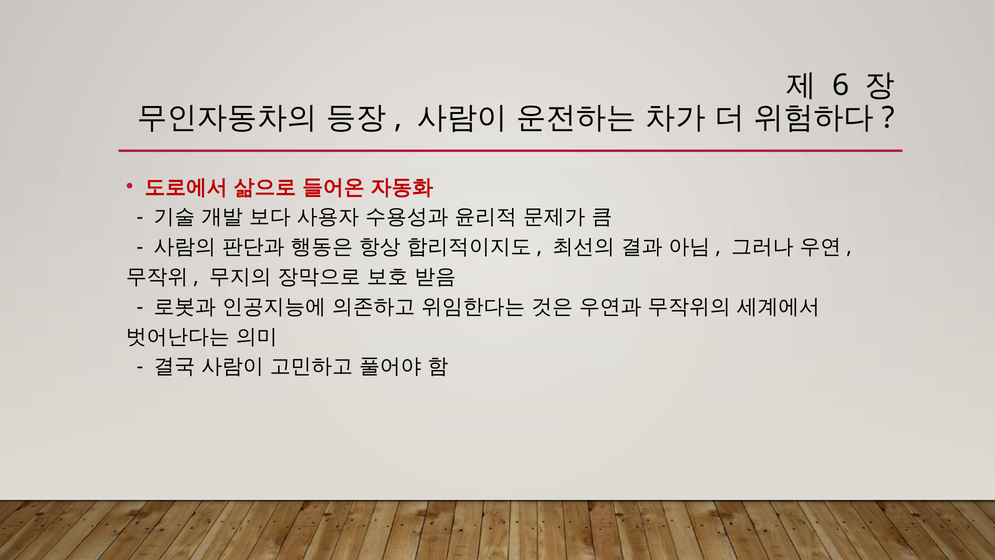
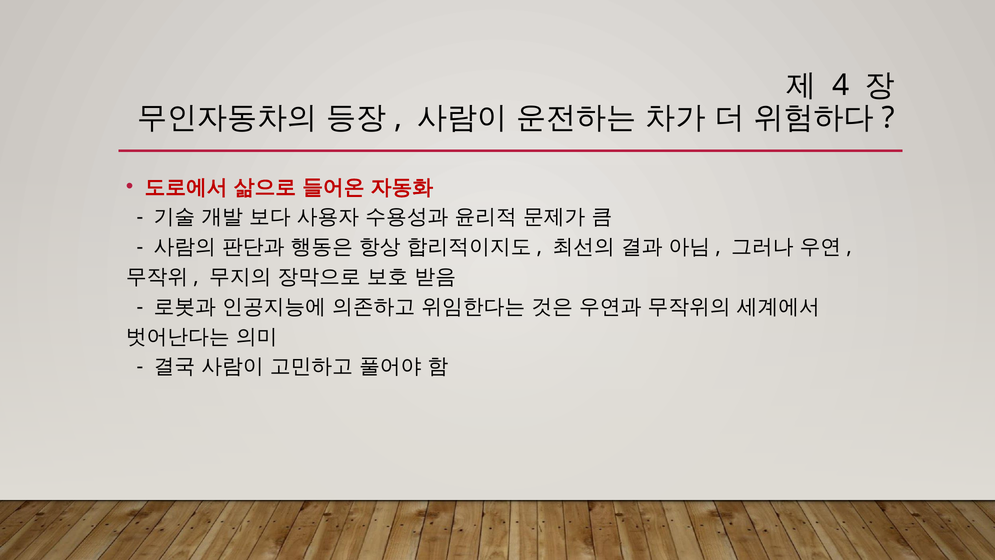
6: 6 -> 4 (841, 85)
